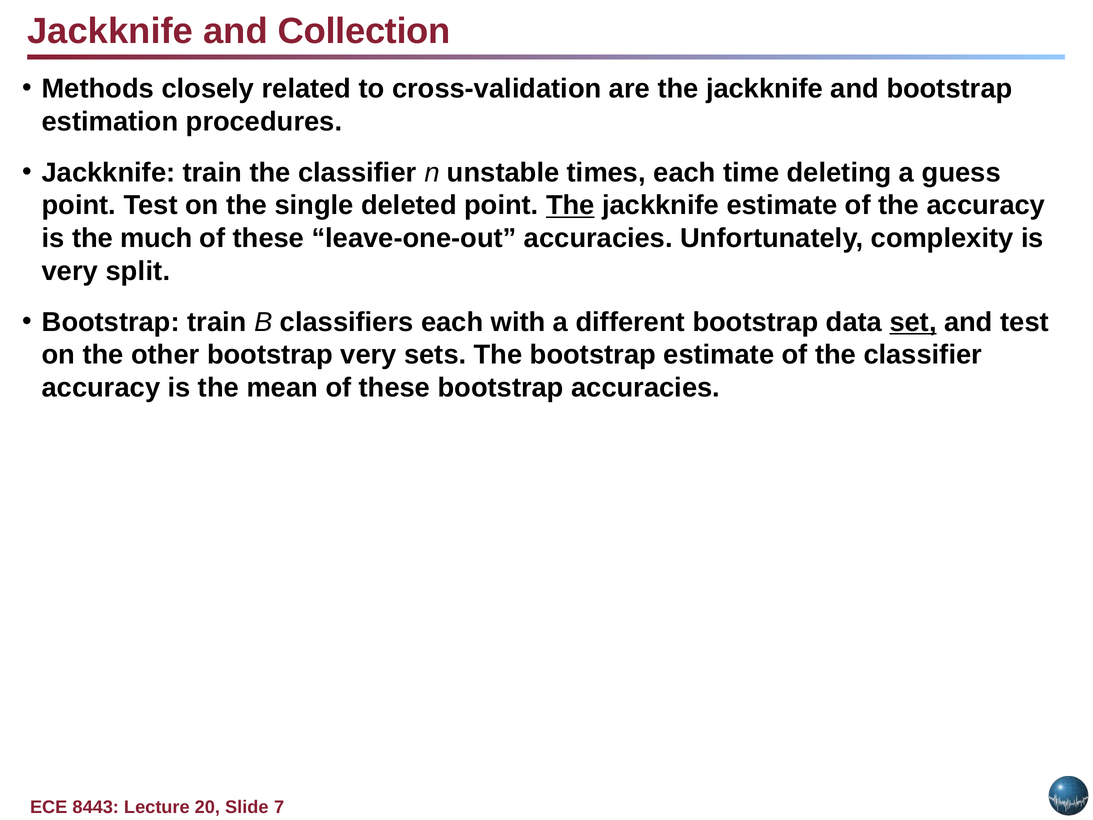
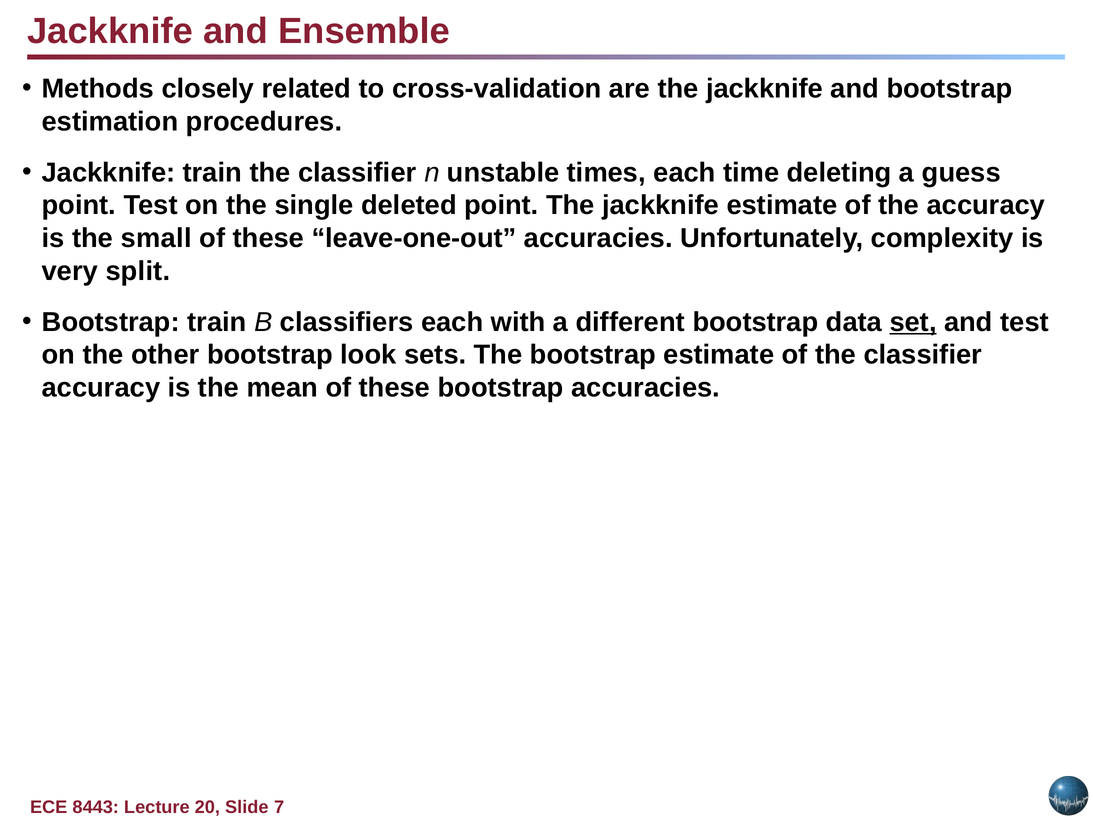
Collection: Collection -> Ensemble (364, 31)
The underline: present -> none (570, 205)
much: much -> small (156, 238)
bootstrap very: very -> look (368, 355)
